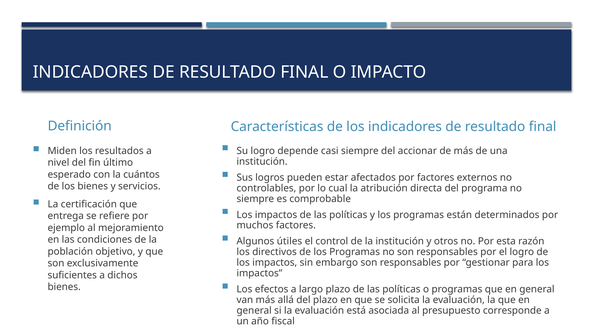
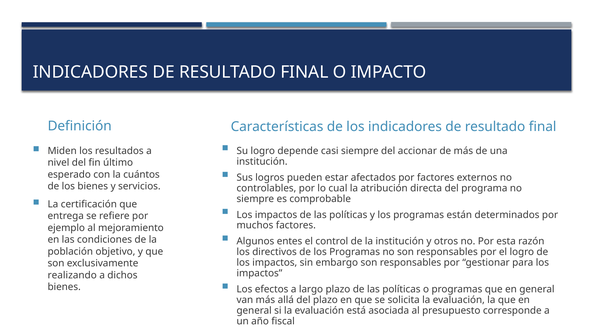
útiles: útiles -> entes (290, 242)
suficientes: suficientes -> realizando (72, 276)
